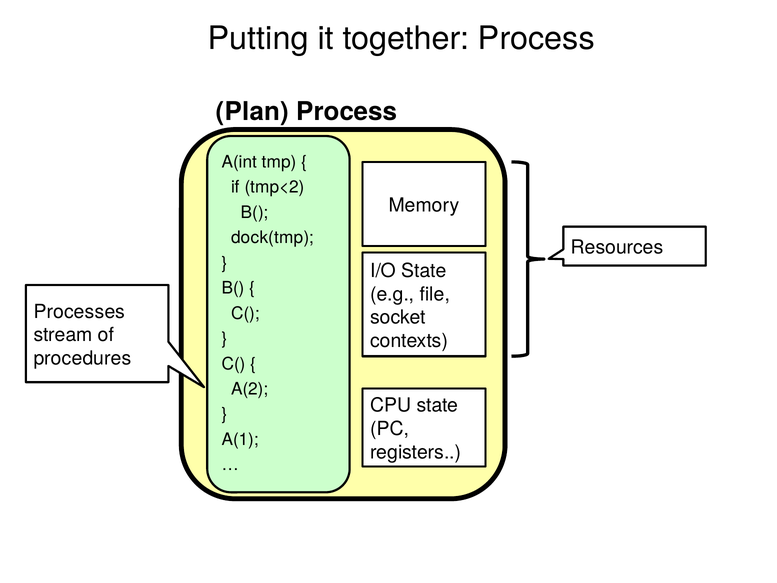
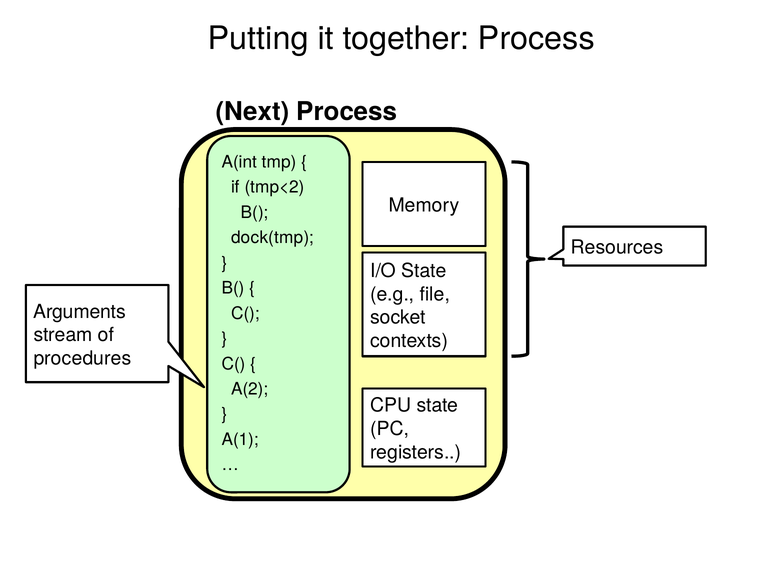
Plan: Plan -> Next (253, 112)
Processes: Processes -> Arguments (80, 311)
